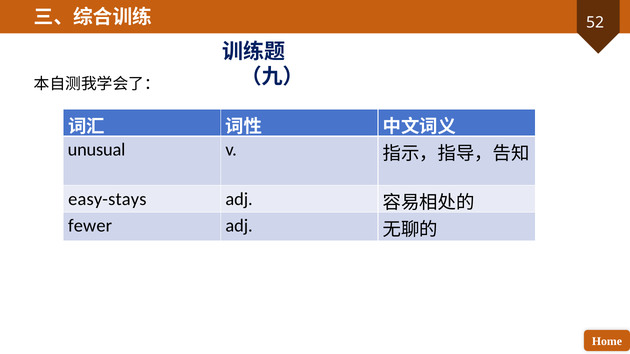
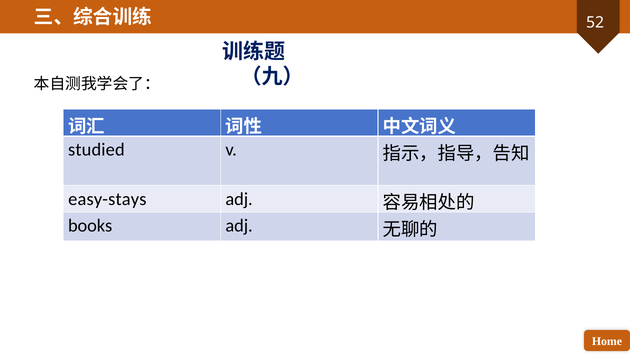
unusual: unusual -> studied (96, 150)
fewer: fewer -> books (90, 226)
